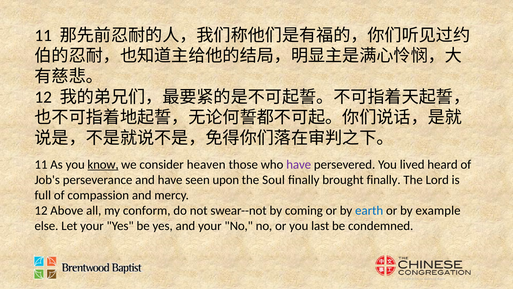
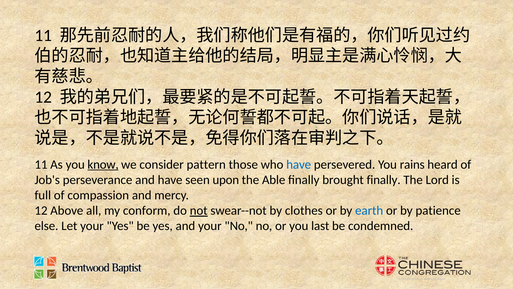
heaven: heaven -> pattern (206, 164)
have colour: purple -> blue (299, 164)
lived: lived -> rains (412, 164)
Soul: Soul -> Able (274, 180)
not underline: none -> present (199, 210)
coming: coming -> clothes (304, 210)
example: example -> patience (438, 210)
